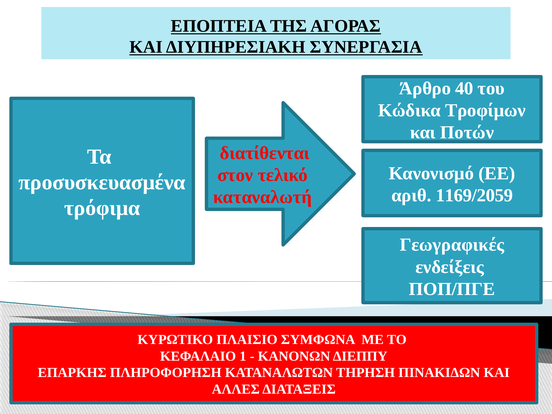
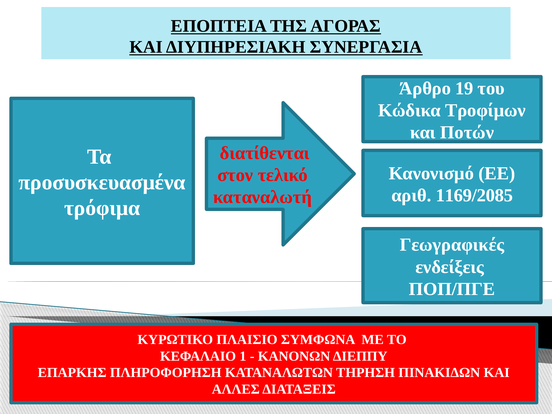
40: 40 -> 19 (464, 88)
1169/2059: 1169/2059 -> 1169/2085 (474, 195)
